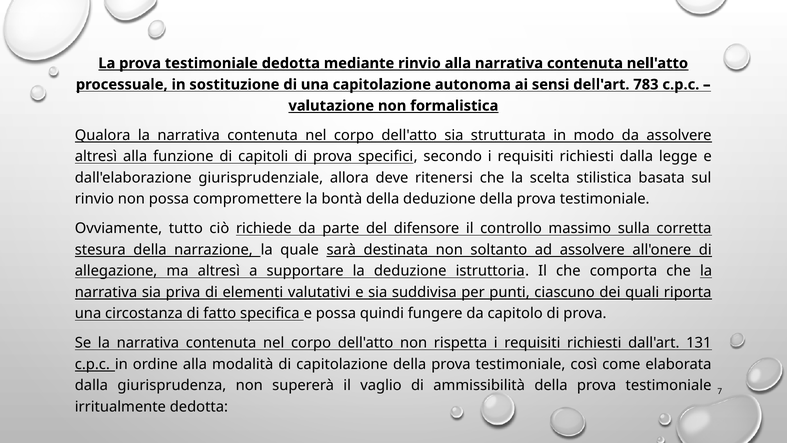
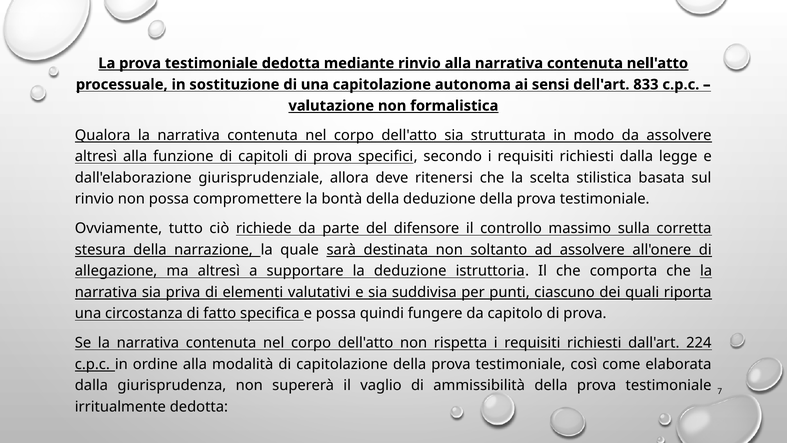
783: 783 -> 833 (646, 84)
131: 131 -> 224 (699, 343)
